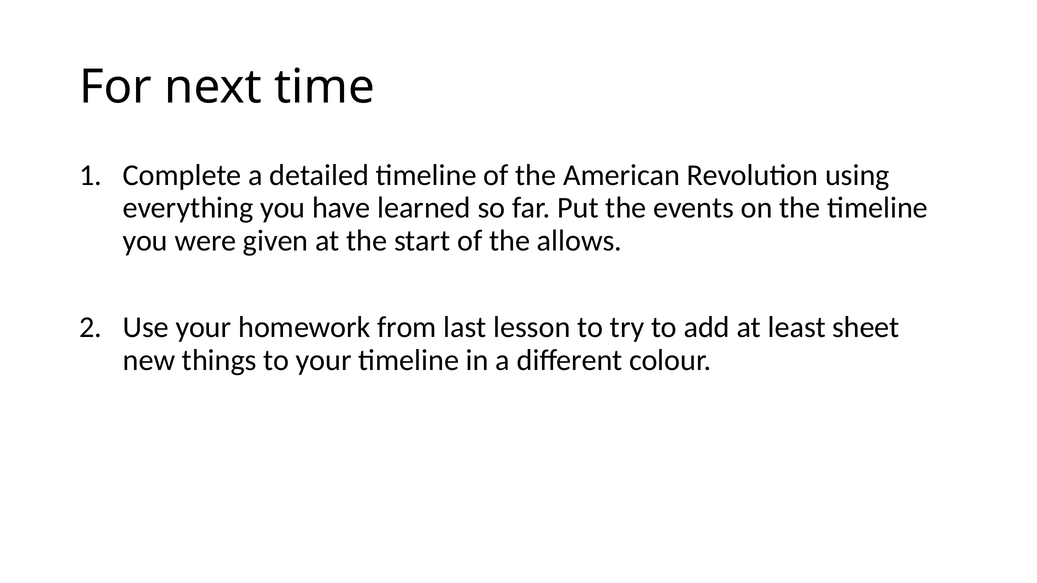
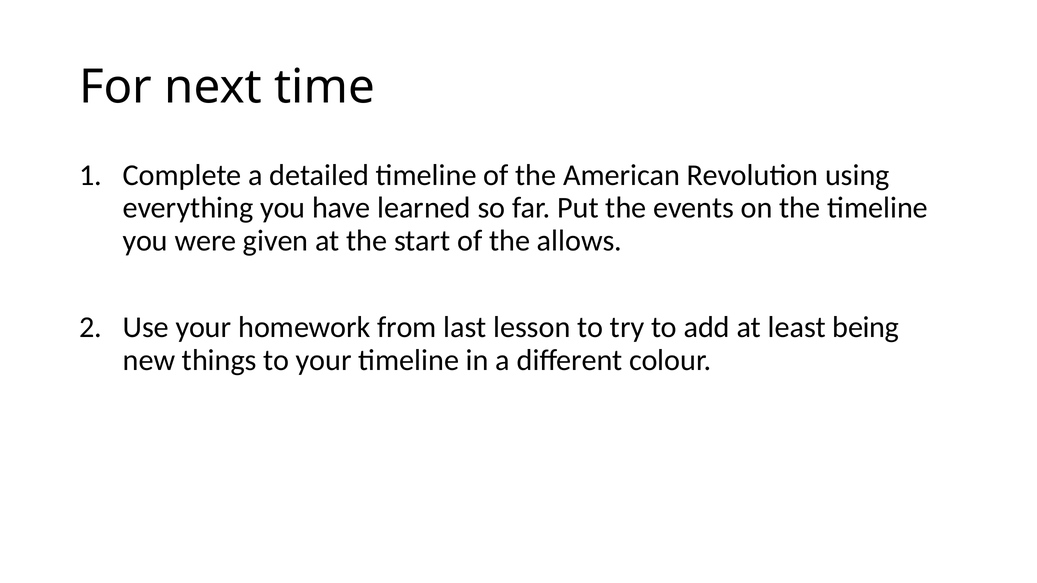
sheet: sheet -> being (866, 328)
